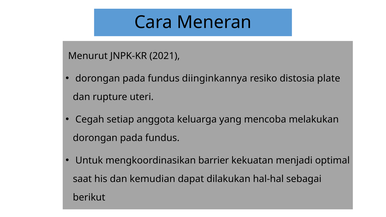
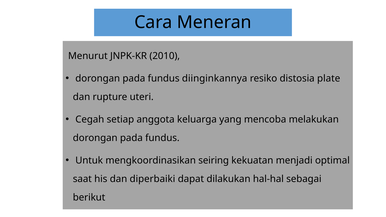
2021: 2021 -> 2010 (165, 56)
barrier: barrier -> seiring (214, 161)
kemudian: kemudian -> diperbaiki (152, 179)
